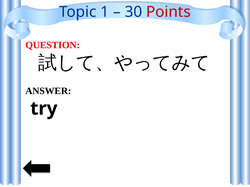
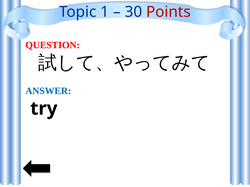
ANSWER colour: black -> blue (48, 91)
